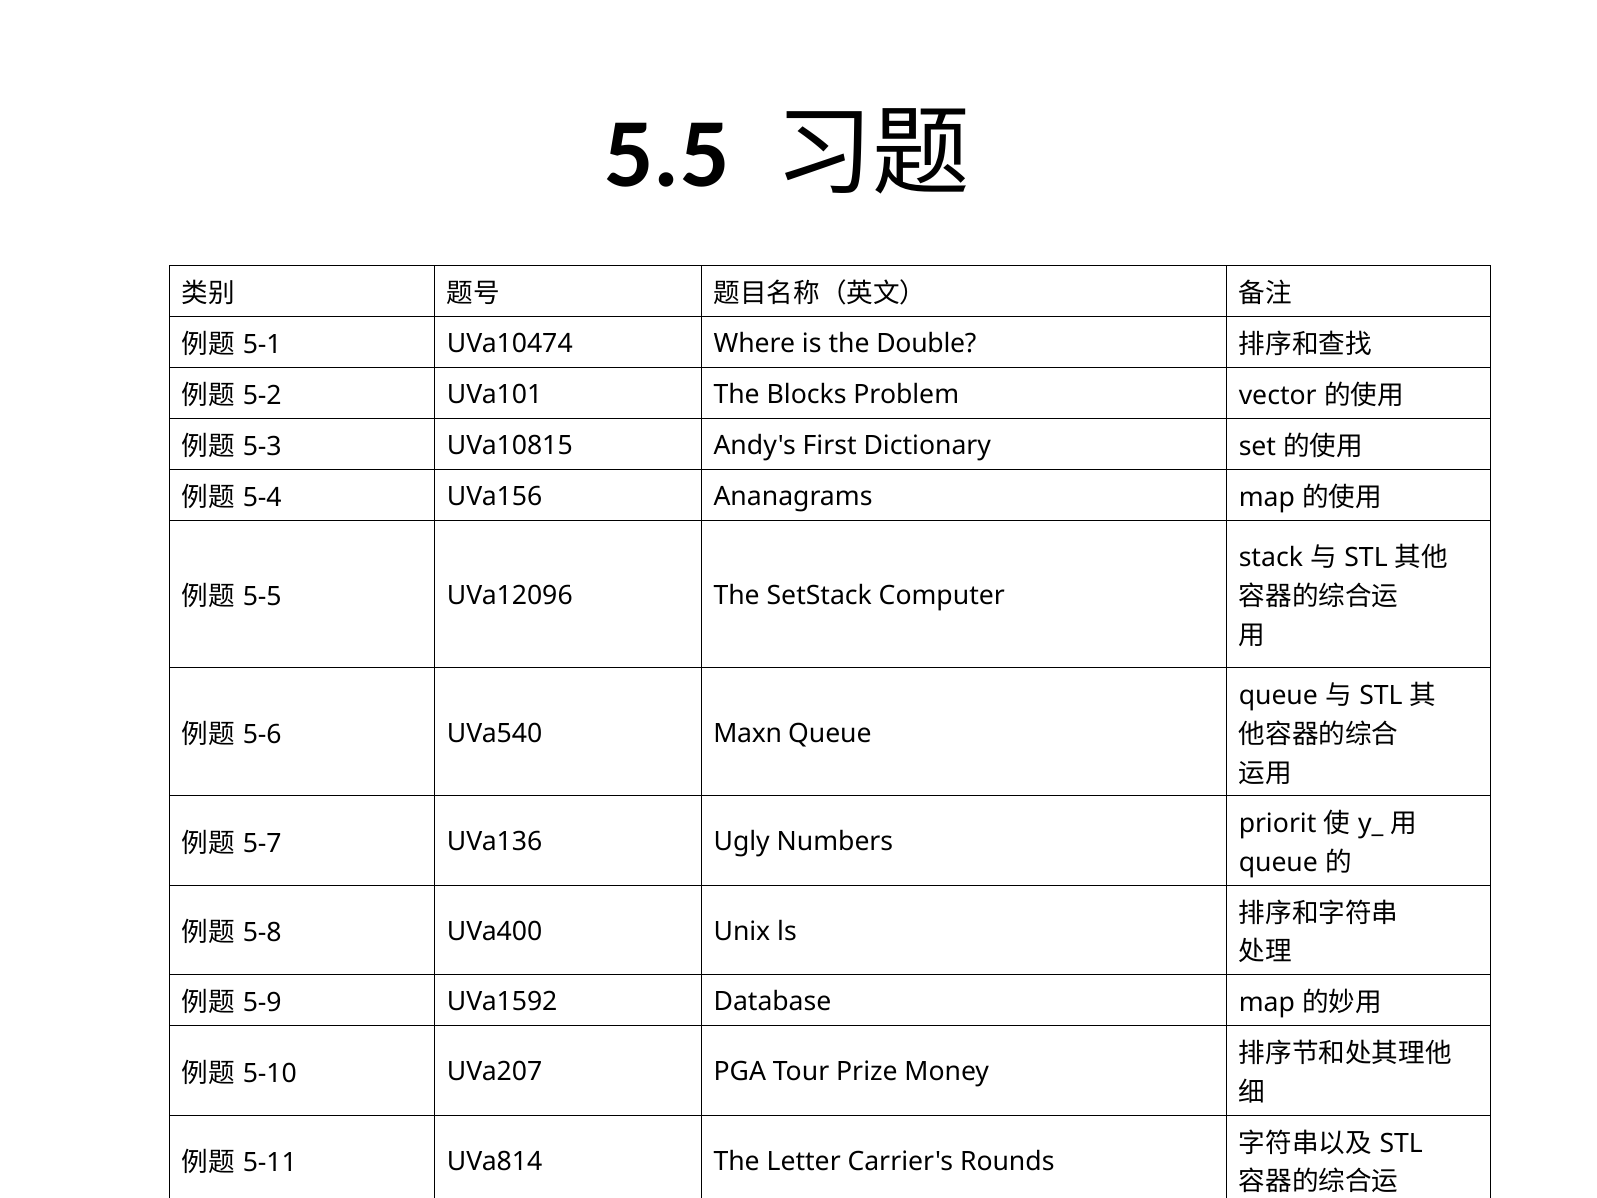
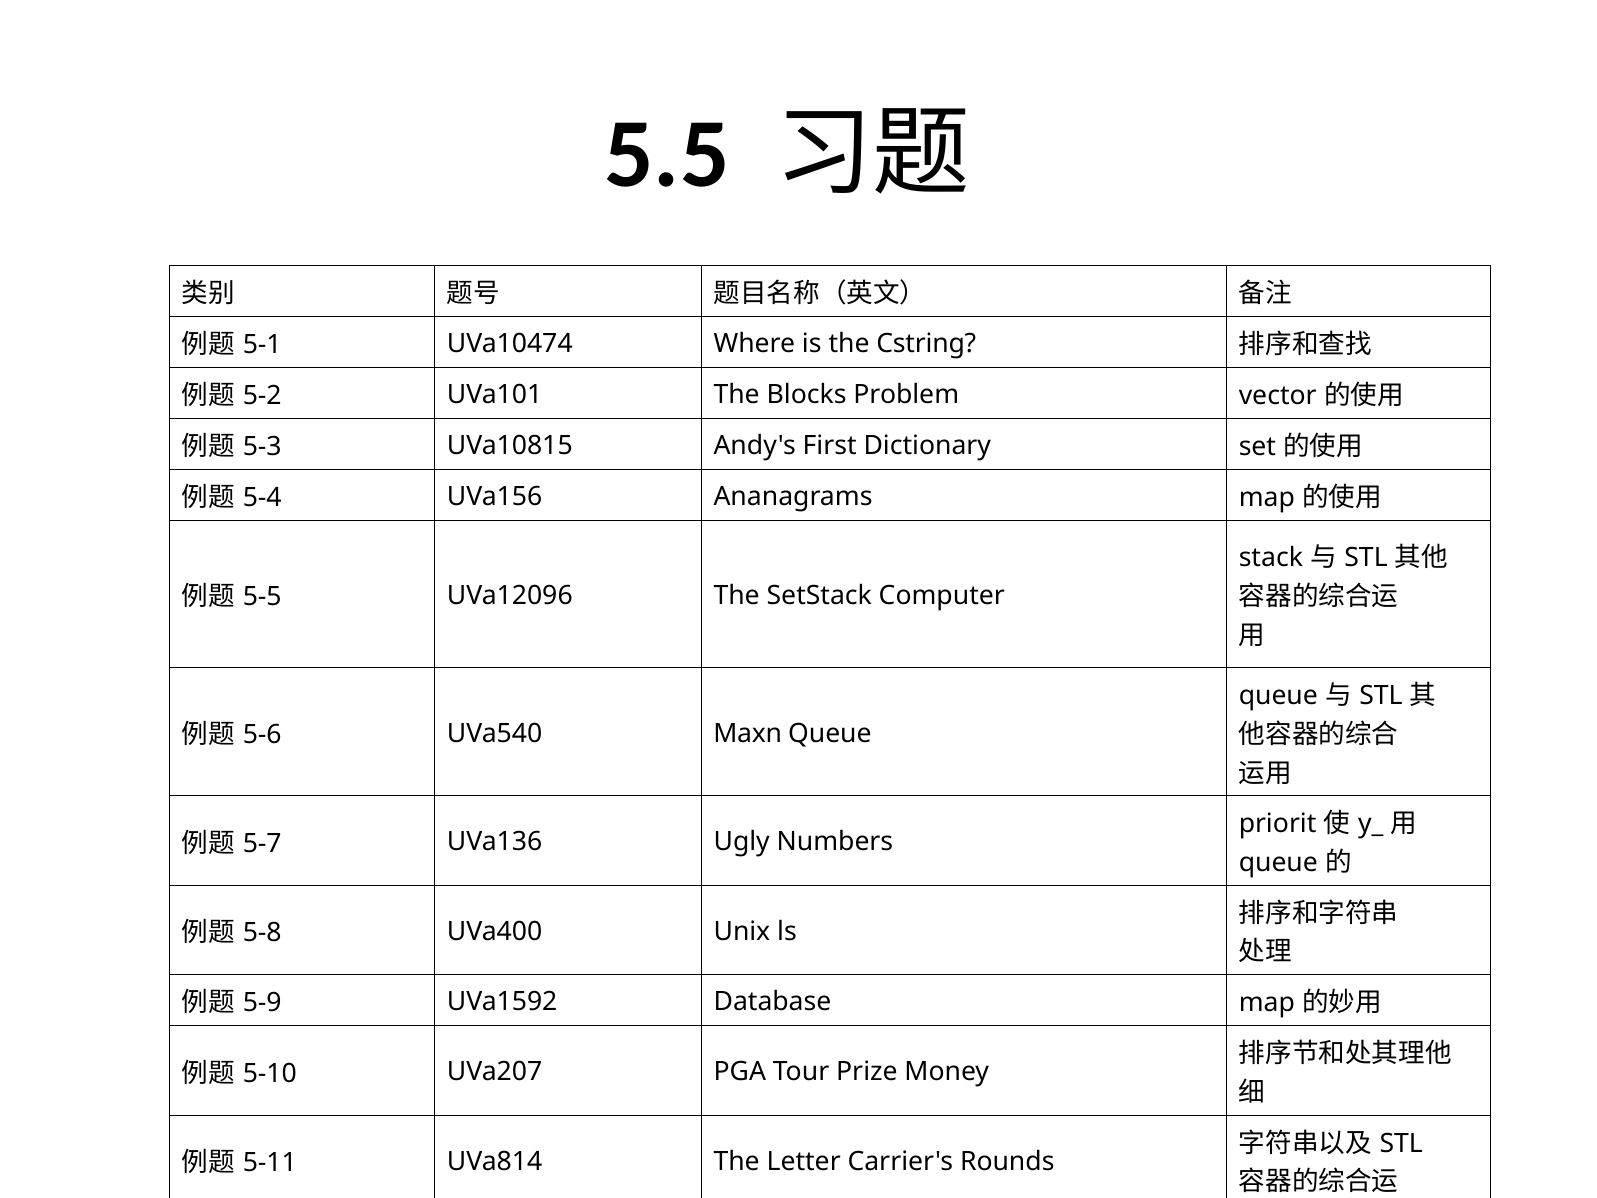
Double: Double -> Cstring (926, 344)
